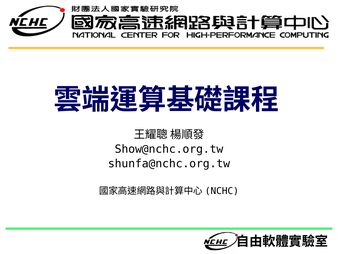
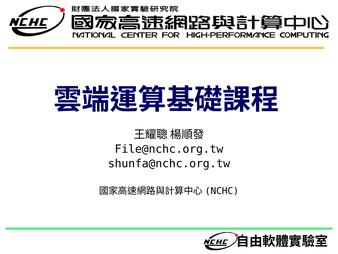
Show@nchc.org.tw: Show@nchc.org.tw -> File@nchc.org.tw (169, 149)
